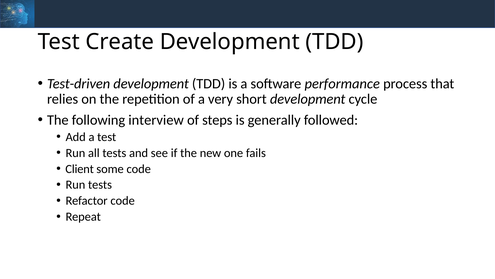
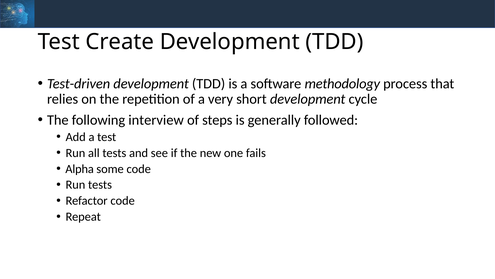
performance: performance -> methodology (342, 84)
Client: Client -> Alpha (80, 169)
